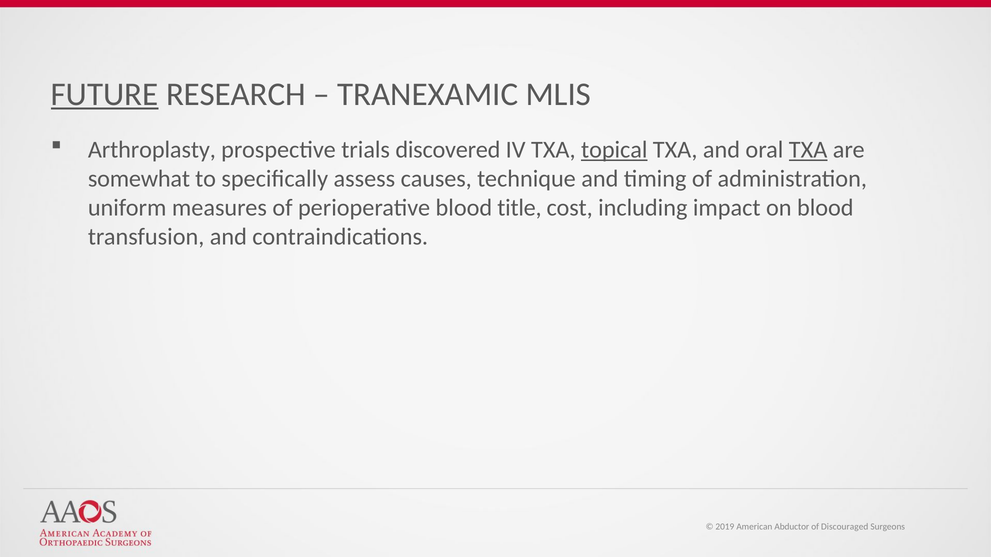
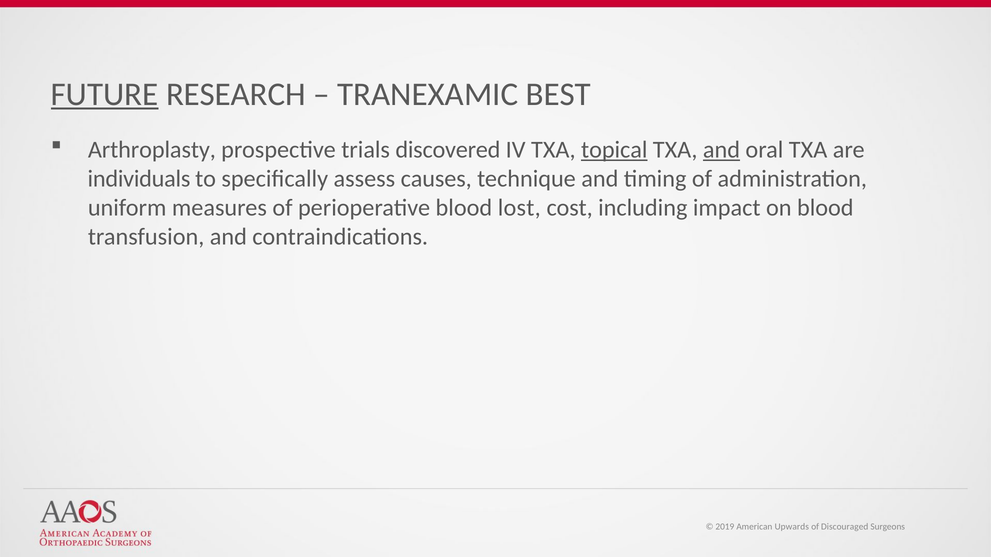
MLIS: MLIS -> BEST (558, 94)
and underline: none -> present (721, 150)
TXA underline: present -> none (808, 150)
somewhat: somewhat -> individuals (139, 179)
title: title -> lost (519, 208)
Abductor: Abductor -> Upwards (792, 527)
